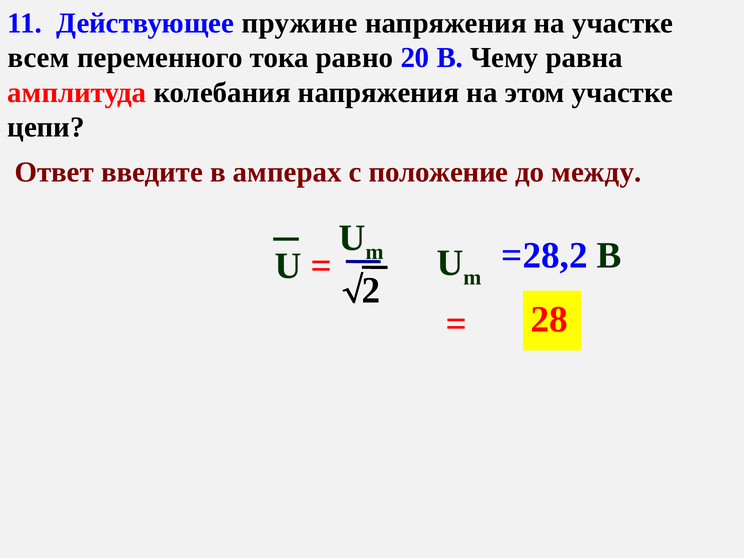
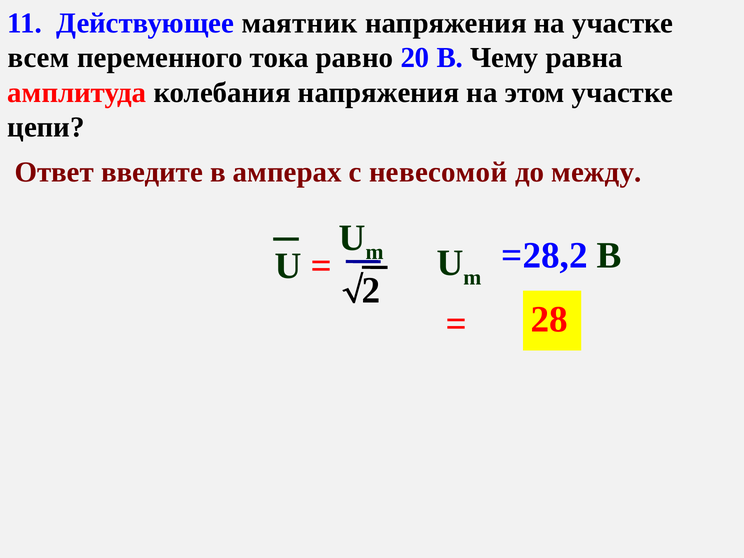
пружине: пружине -> маятник (300, 23)
положение: положение -> невесомой (438, 172)
